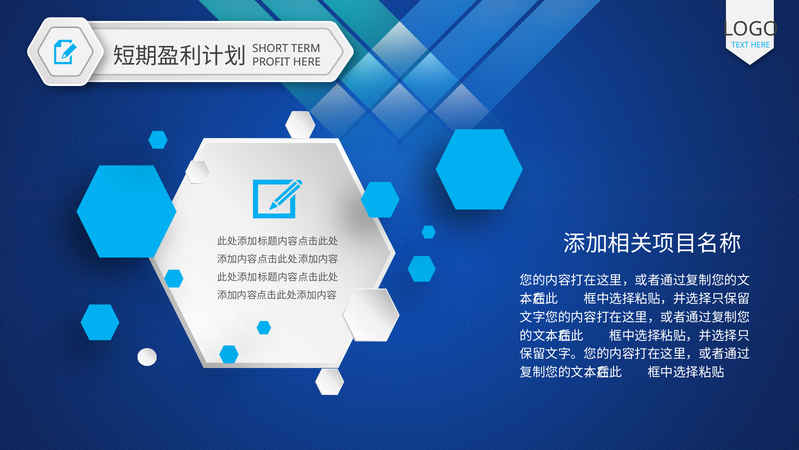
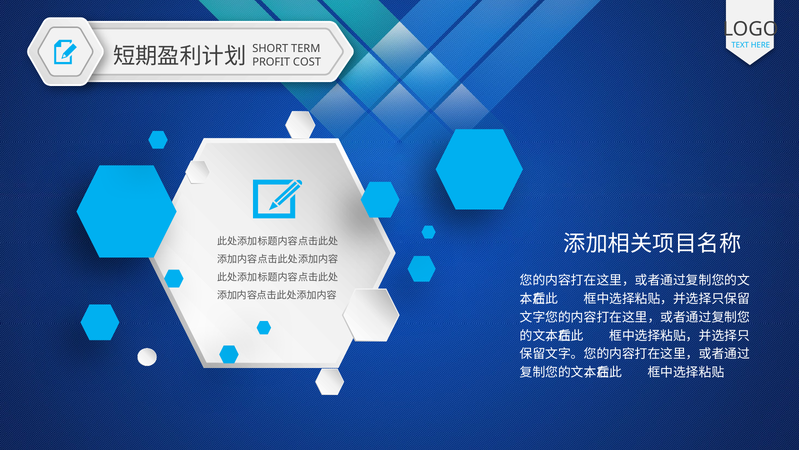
PROFIT HERE: HERE -> COST (307, 62)
